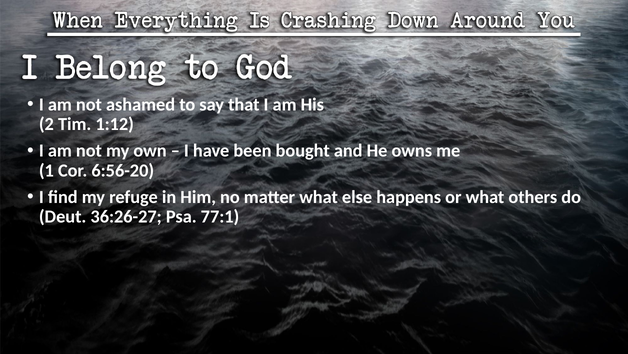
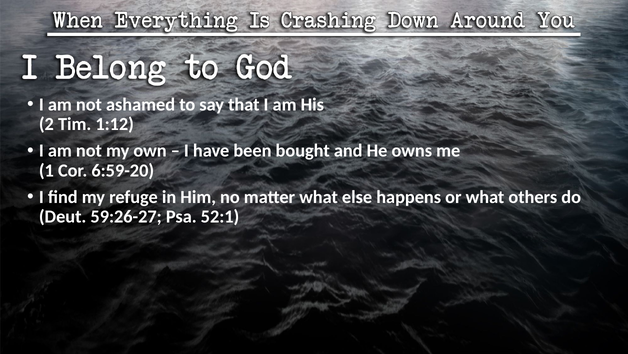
6:56-20: 6:56-20 -> 6:59-20 (123, 170)
36:26-27: 36:26-27 -> 59:26-27 (126, 216)
77:1: 77:1 -> 52:1 (220, 216)
